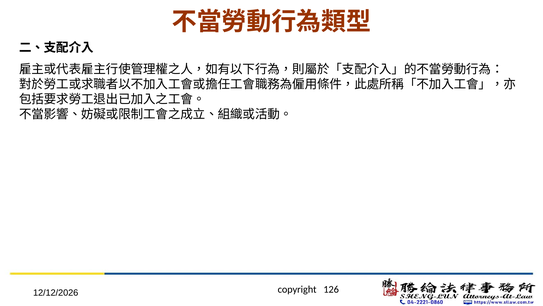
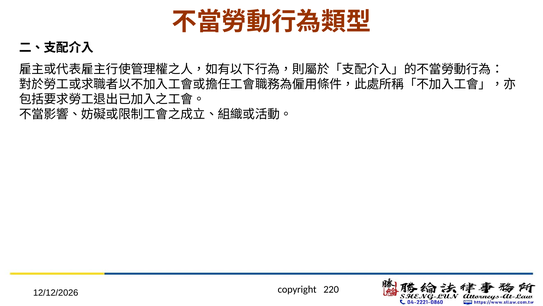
126: 126 -> 220 (331, 289)
